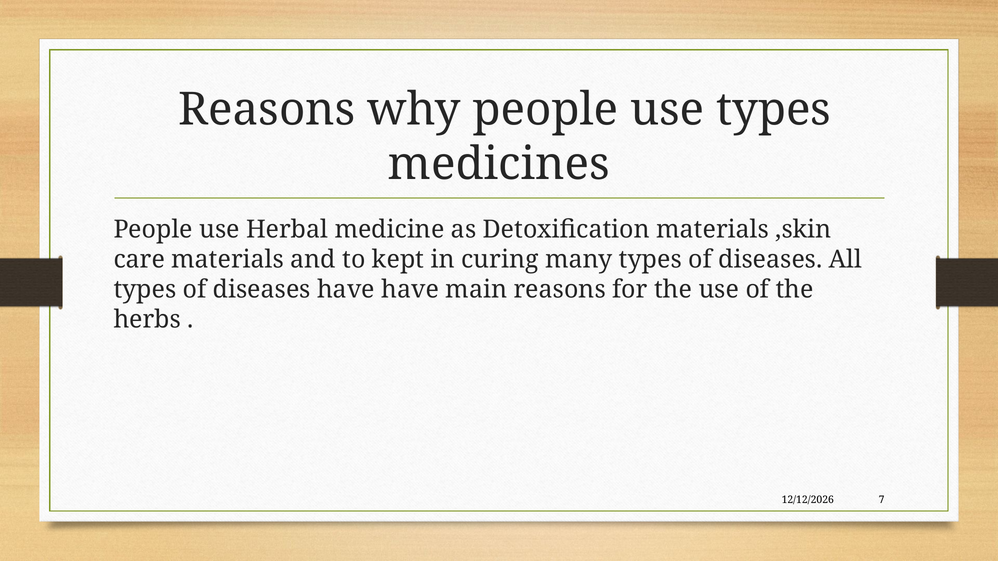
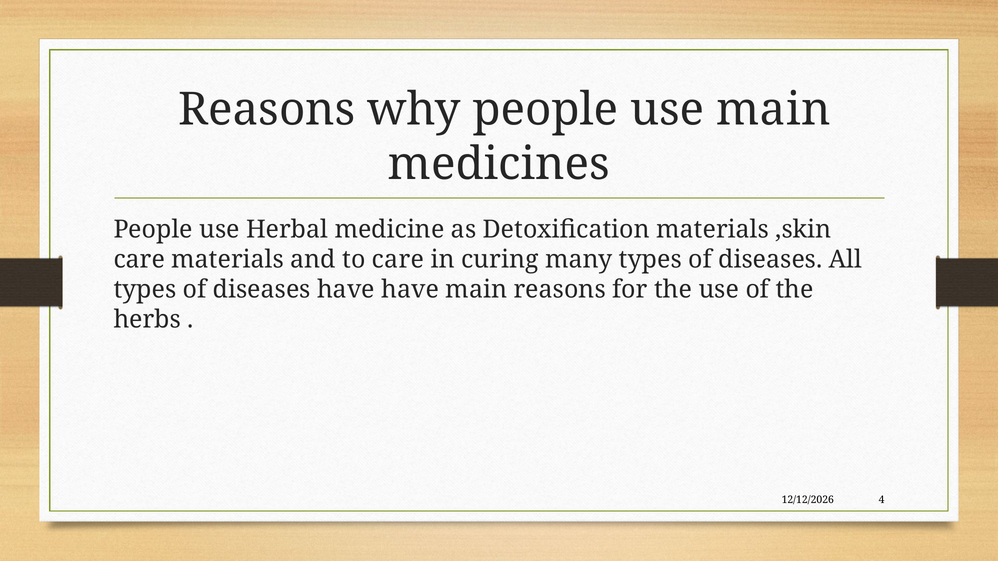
use types: types -> main (773, 109)
to kept: kept -> care (398, 260)
7: 7 -> 4 (882, 500)
